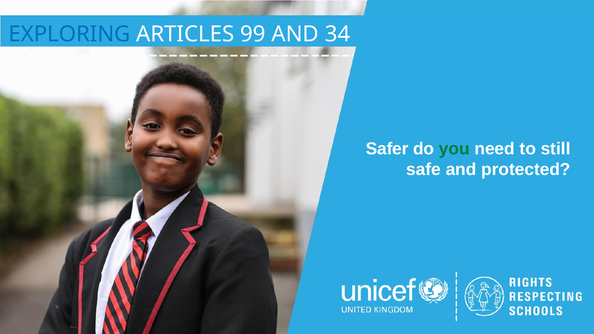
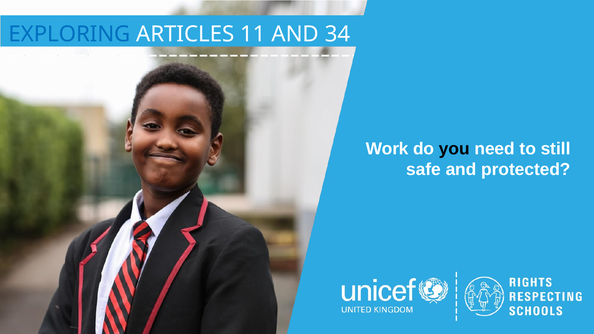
99: 99 -> 11 (253, 34)
Safer: Safer -> Work (387, 149)
you colour: green -> black (454, 149)
